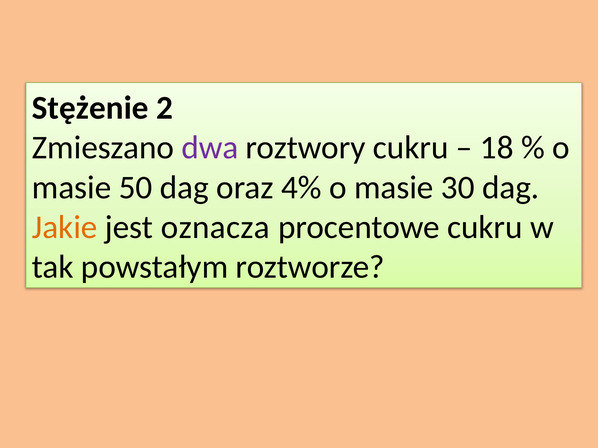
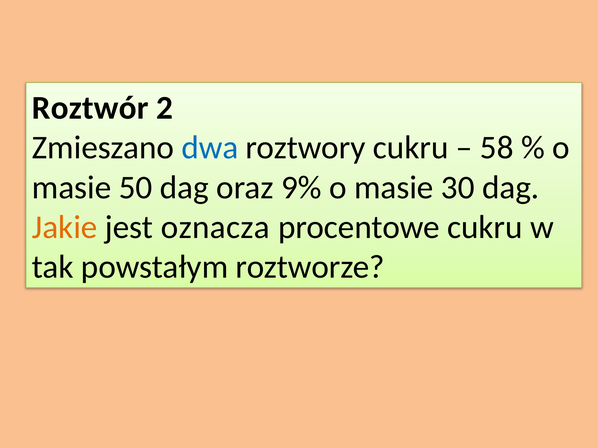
Stężenie: Stężenie -> Roztwór (90, 108)
dwa colour: purple -> blue (210, 148)
18: 18 -> 58 (497, 148)
4%: 4% -> 9% (301, 188)
